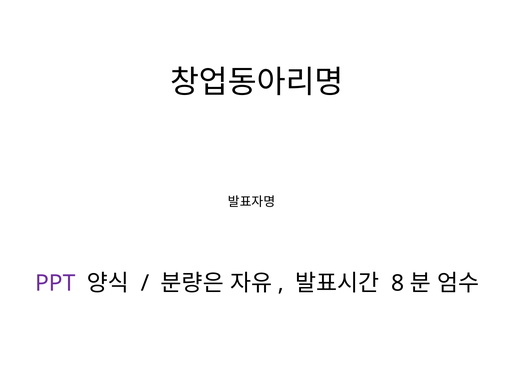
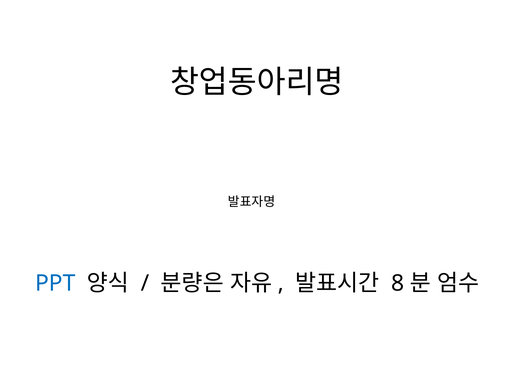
PPT colour: purple -> blue (55, 283)
